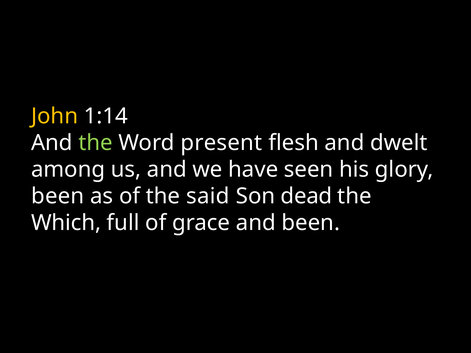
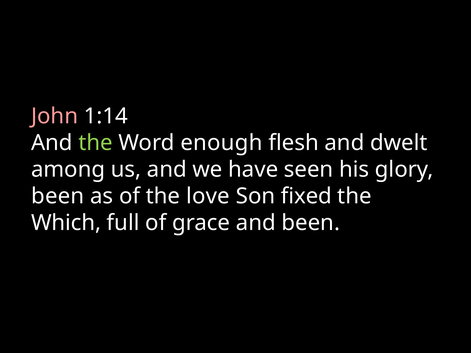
John colour: yellow -> pink (55, 116)
present: present -> enough (221, 143)
said: said -> love (208, 196)
dead: dead -> fixed (306, 196)
